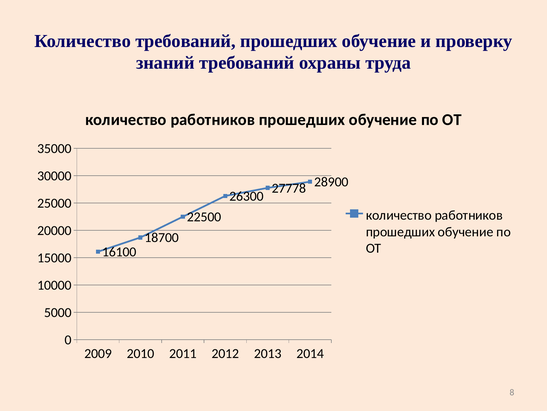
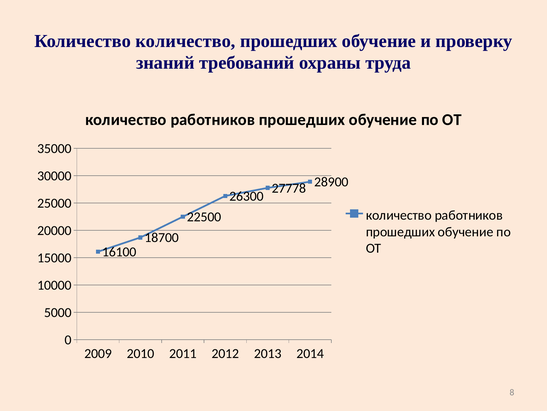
Количество требований: требований -> количество (185, 41)
